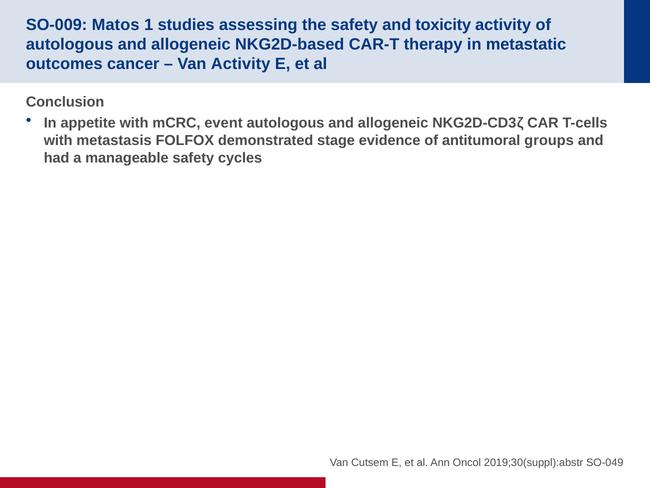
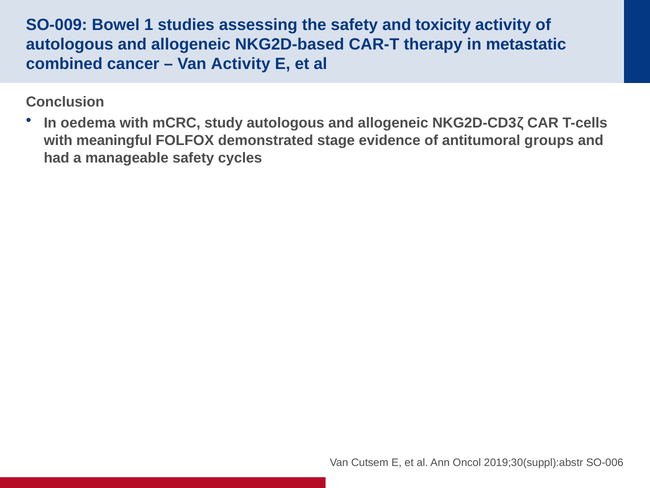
Matos: Matos -> Bowel (116, 25)
outcomes: outcomes -> combined (64, 64)
appetite: appetite -> oedema (88, 123)
event: event -> study (224, 123)
metastasis: metastasis -> meaningful (114, 140)
SO-049: SO-049 -> SO-006 (605, 462)
